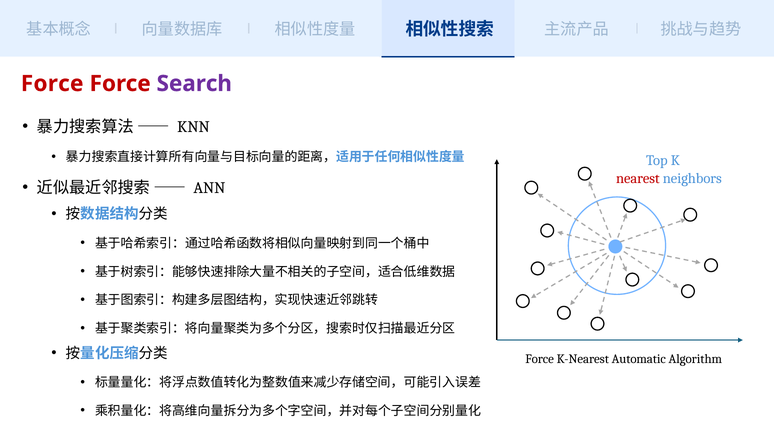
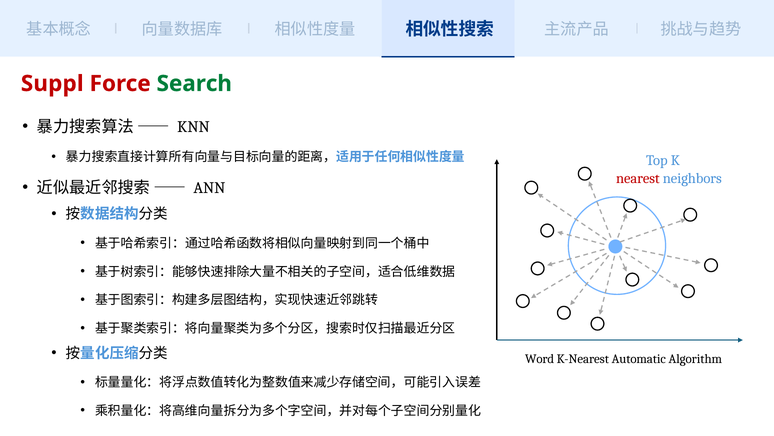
Force: Force -> Suppl (52, 83)
Search colour: purple -> green (194, 83)
Force: Force -> Word (540, 359)
